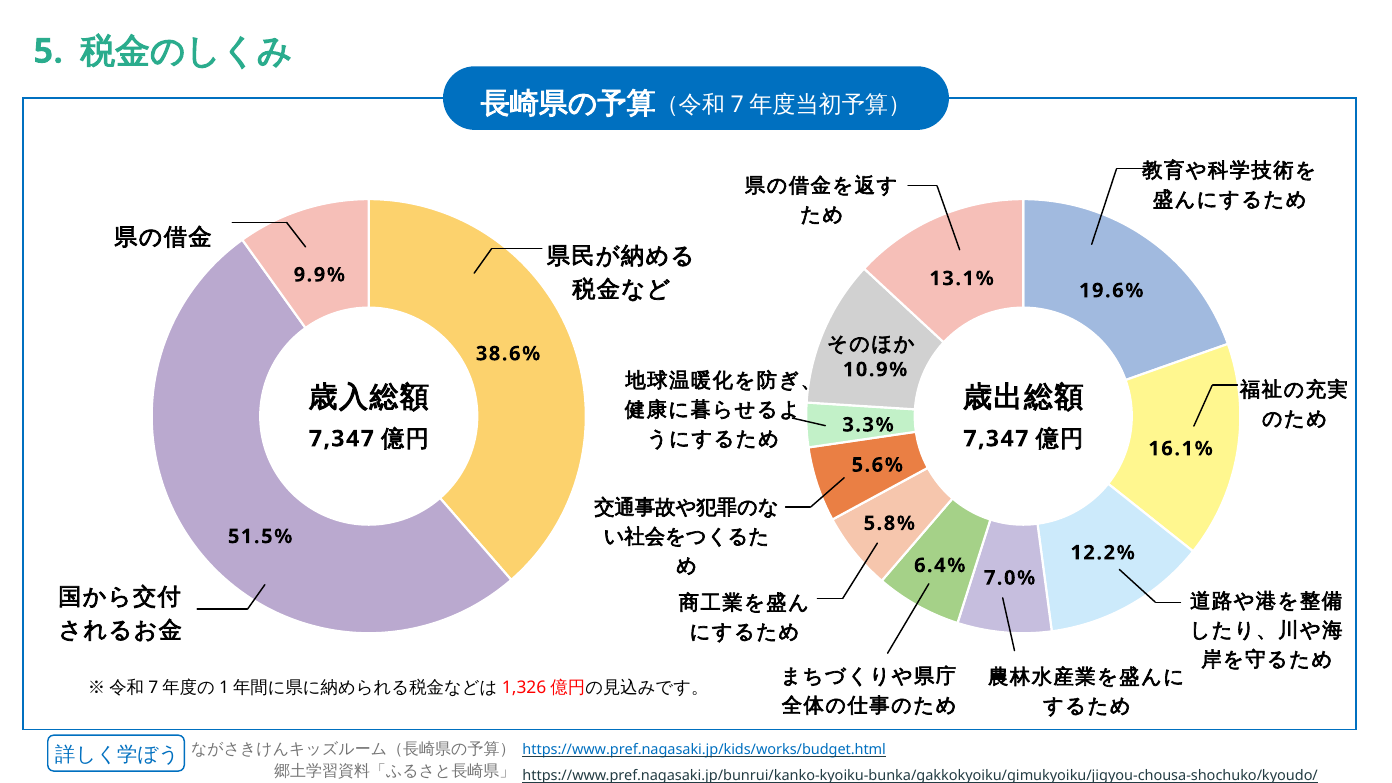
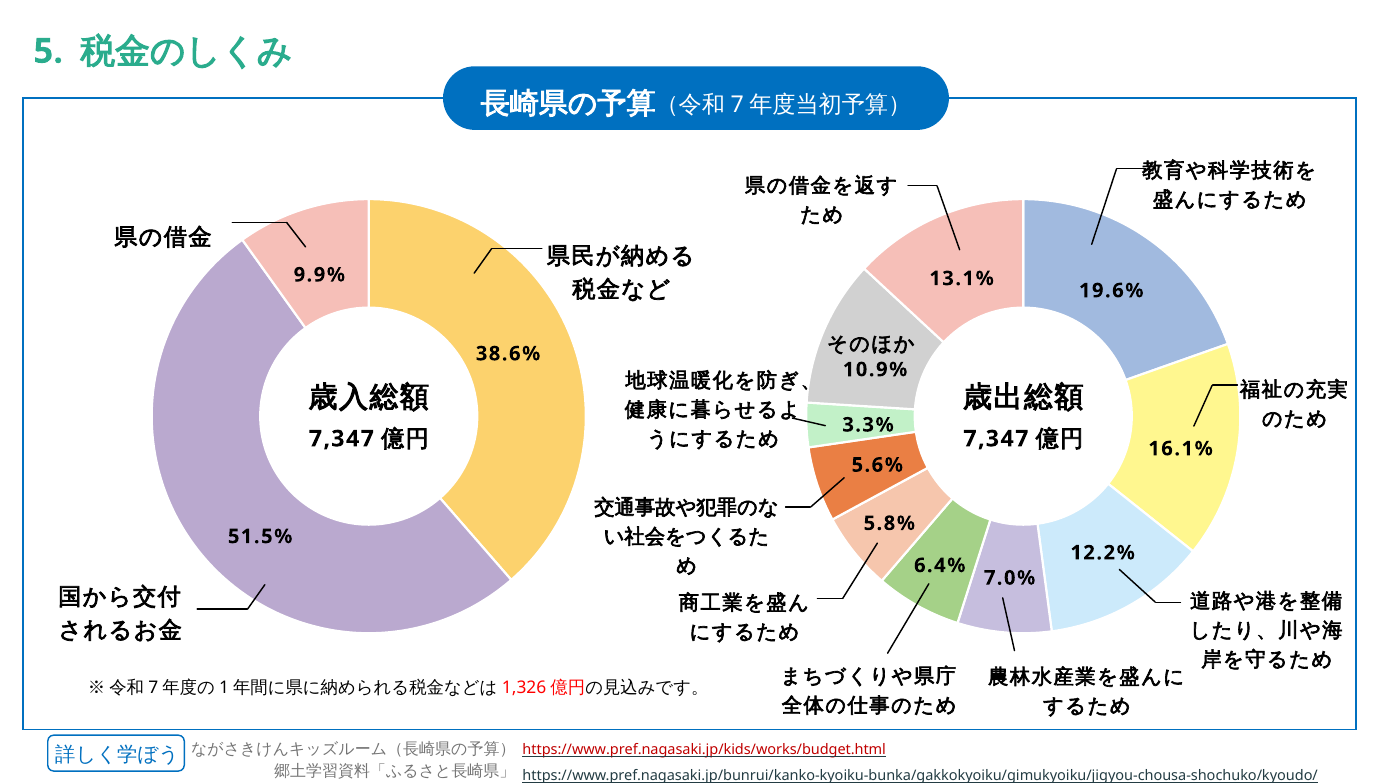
https://www.pref.nagasaki.jp/kids/works/budget.html colour: blue -> red (704, 750)
